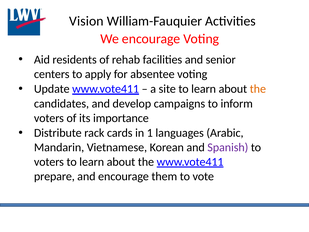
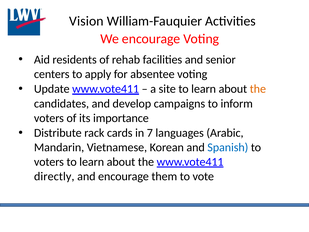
1: 1 -> 7 (150, 133)
Spanish colour: purple -> blue (228, 147)
prepare: prepare -> directly (54, 176)
